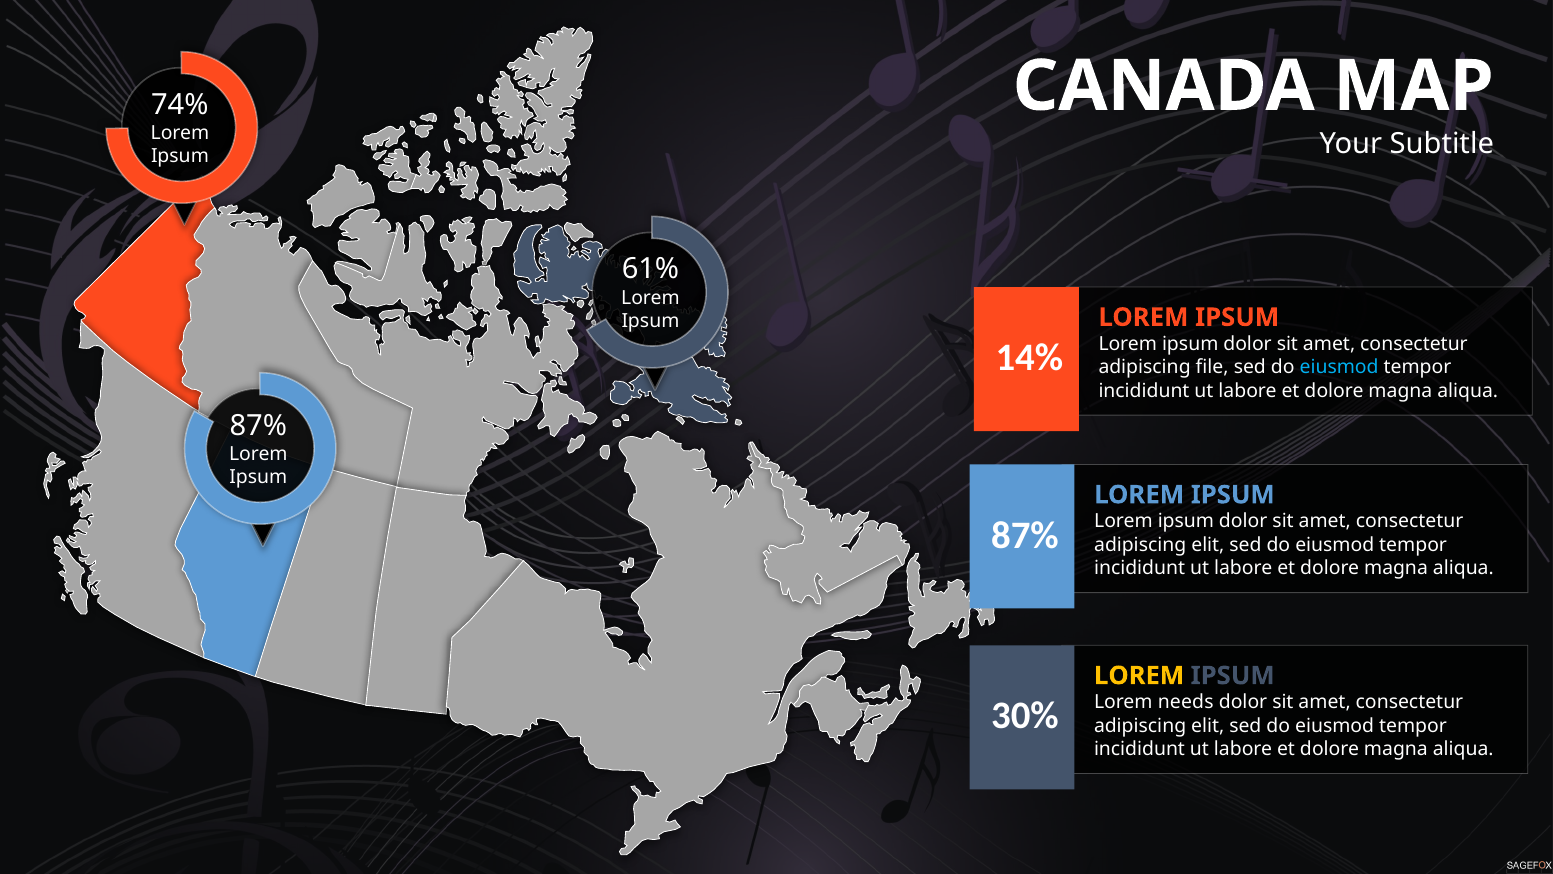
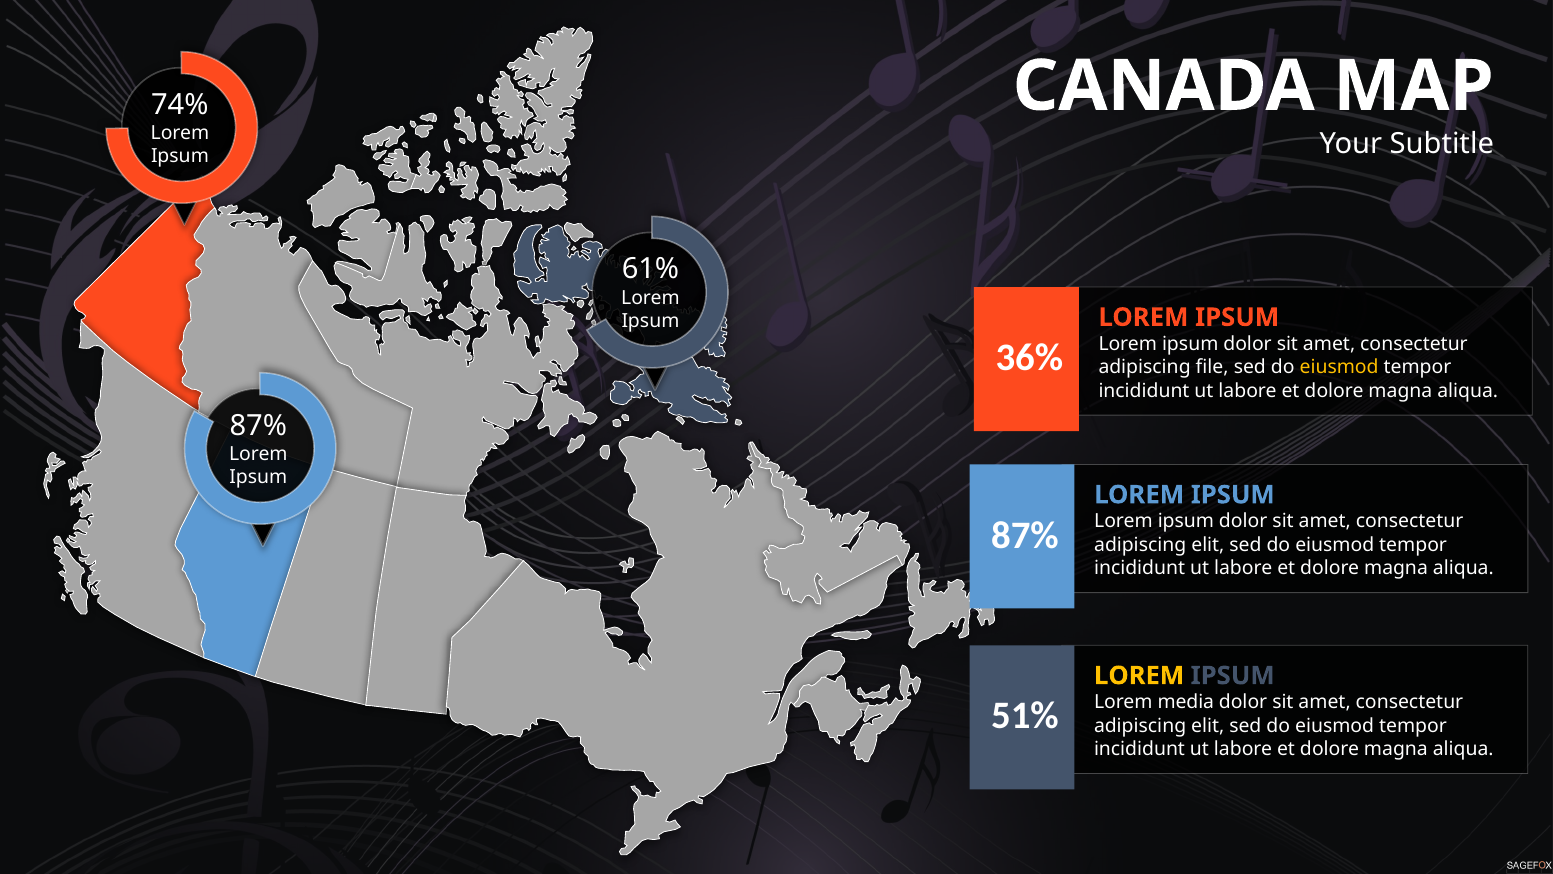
14%: 14% -> 36% (1029, 358)
eiusmod colour: light blue -> yellow (1339, 367)
needs: needs -> media (1186, 702)
30%: 30% -> 51% (1025, 716)
